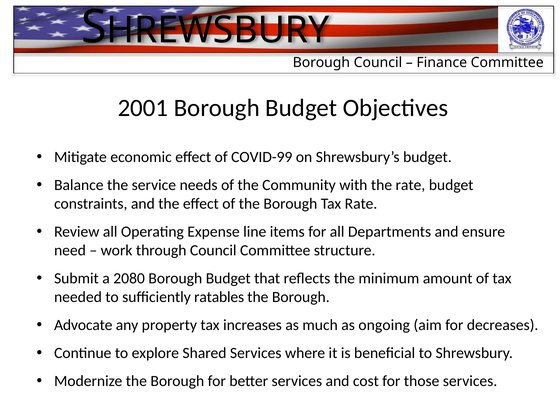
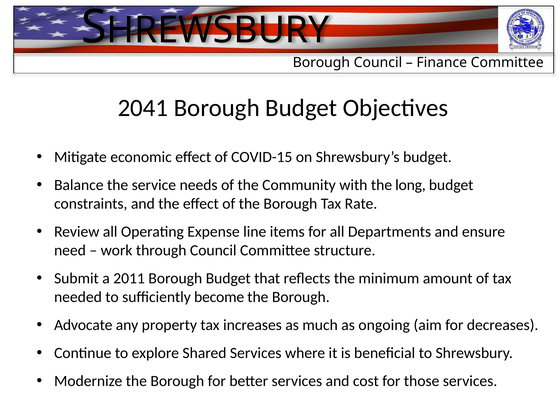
2001: 2001 -> 2041 (143, 108)
COVID-99: COVID-99 -> COVID-15 (262, 157)
the rate: rate -> long (410, 185)
2080: 2080 -> 2011 (129, 278)
ratables: ratables -> become (219, 297)
